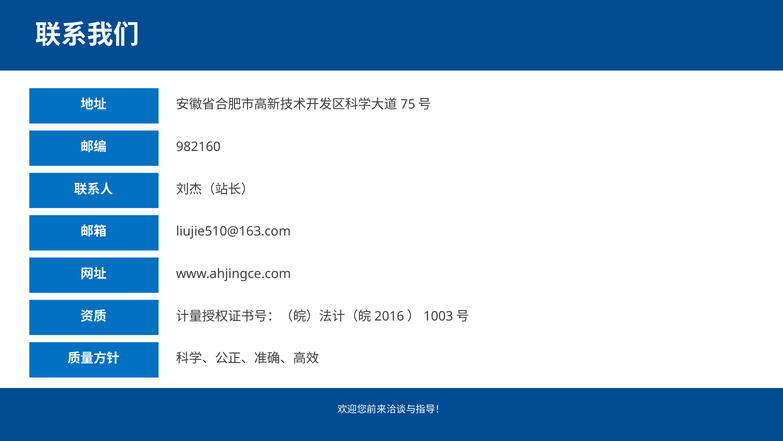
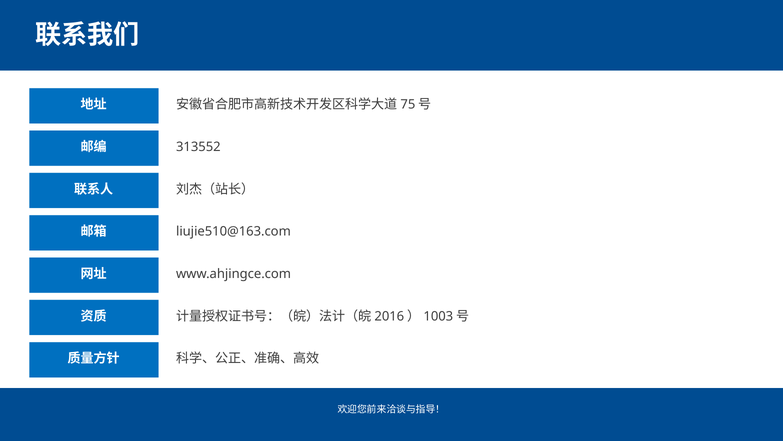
982160: 982160 -> 313552 (198, 147)
